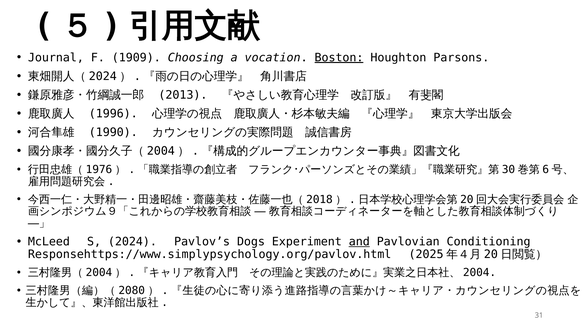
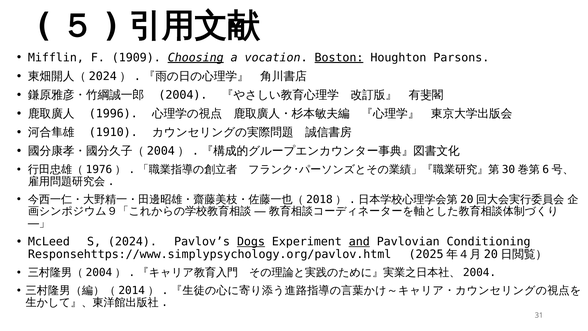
Journal: Journal -> Mifflin (56, 57)
Choosing underline: none -> present (196, 57)
2013: 2013 -> 2004 (183, 95)
1990: 1990 -> 1910 (113, 132)
Dogs underline: none -> present (251, 241)
2080: 2080 -> 2014 (132, 290)
